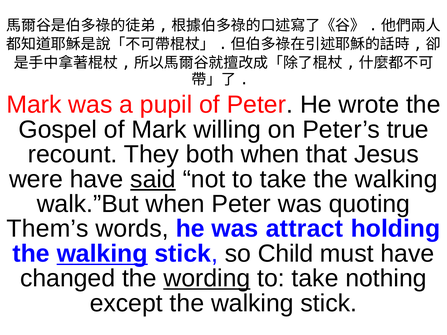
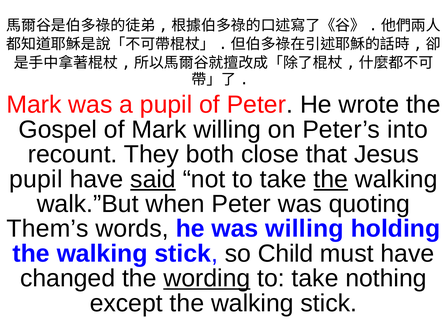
true: true -> into (407, 130)
both when: when -> close (270, 154)
were: were -> pupil (36, 179)
the underline: none -> present (331, 179)
was attract: attract -> willing (304, 229)
walking underline: present -> none (102, 254)
